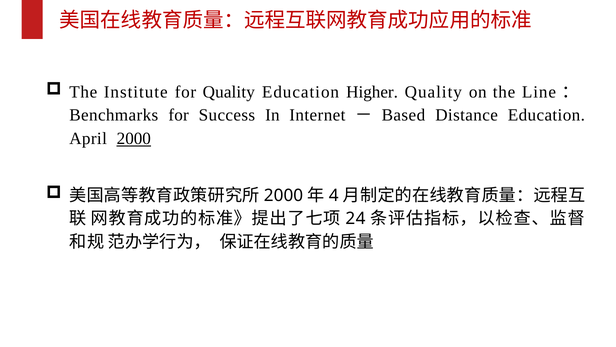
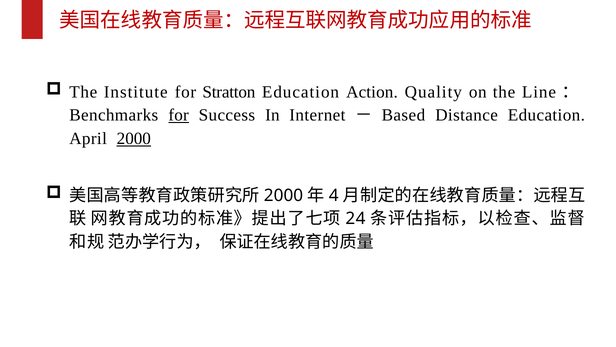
for Quality: Quality -> Stratton (229, 92)
Higher: Higher -> Action (372, 92)
for underline: none -> present (179, 115)
